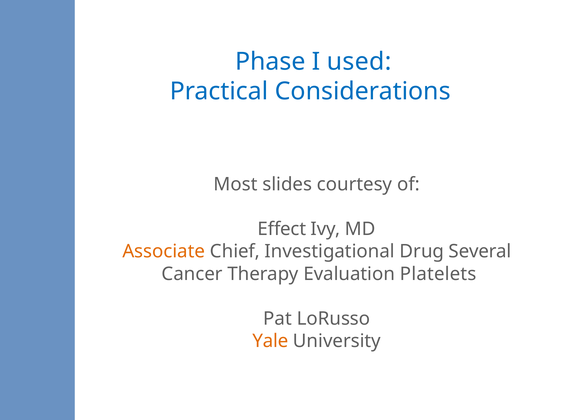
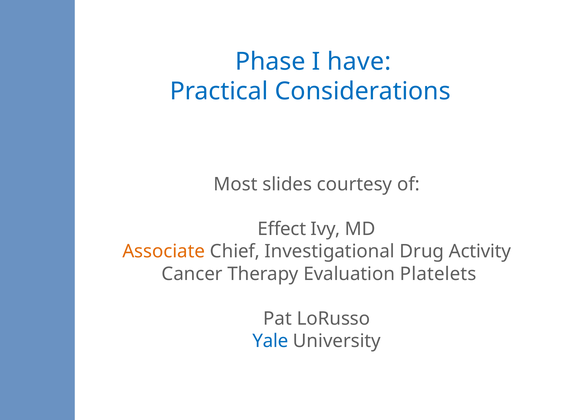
used: used -> have (359, 62)
Several: Several -> Activity (480, 252)
Yale colour: orange -> blue (270, 342)
